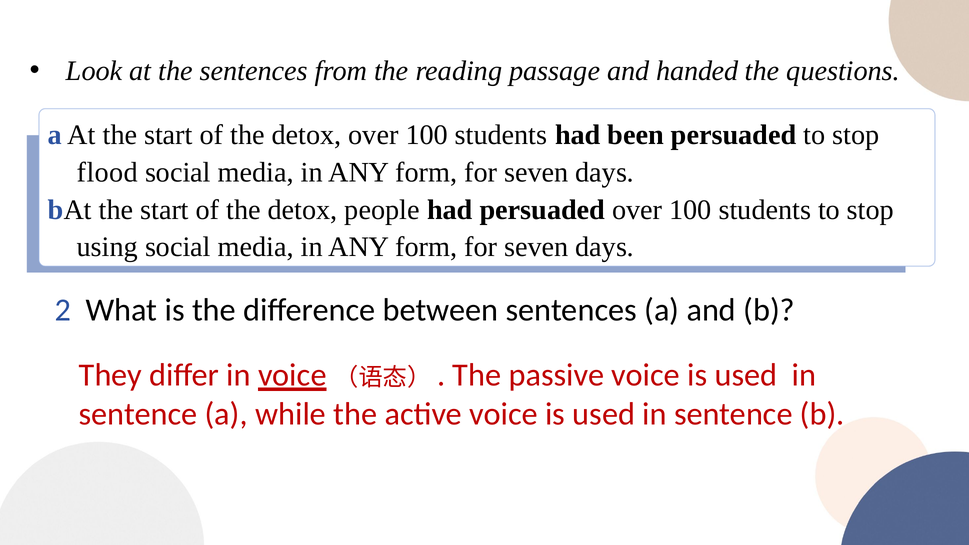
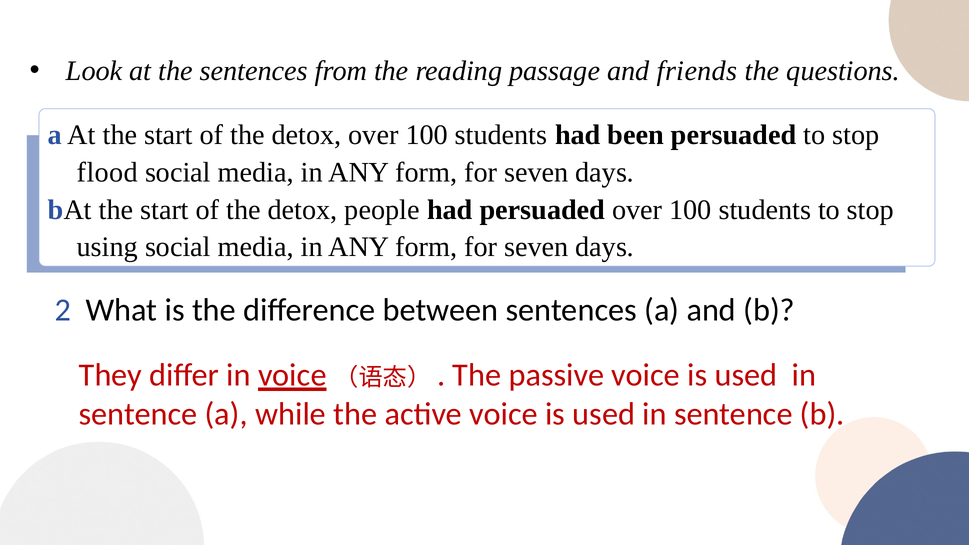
handed: handed -> friends (697, 71)
